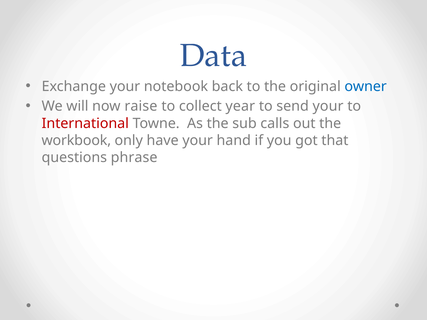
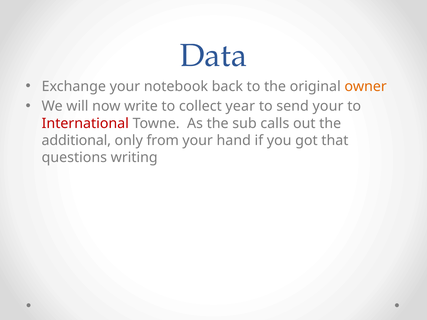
owner colour: blue -> orange (366, 86)
raise: raise -> write (141, 106)
workbook: workbook -> additional (76, 140)
have: have -> from (163, 140)
phrase: phrase -> writing (134, 158)
